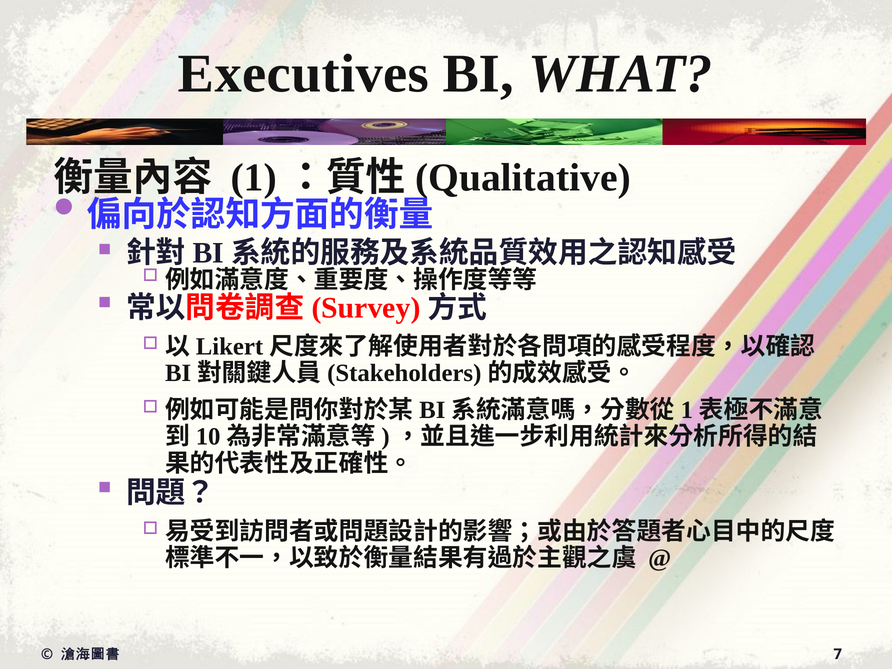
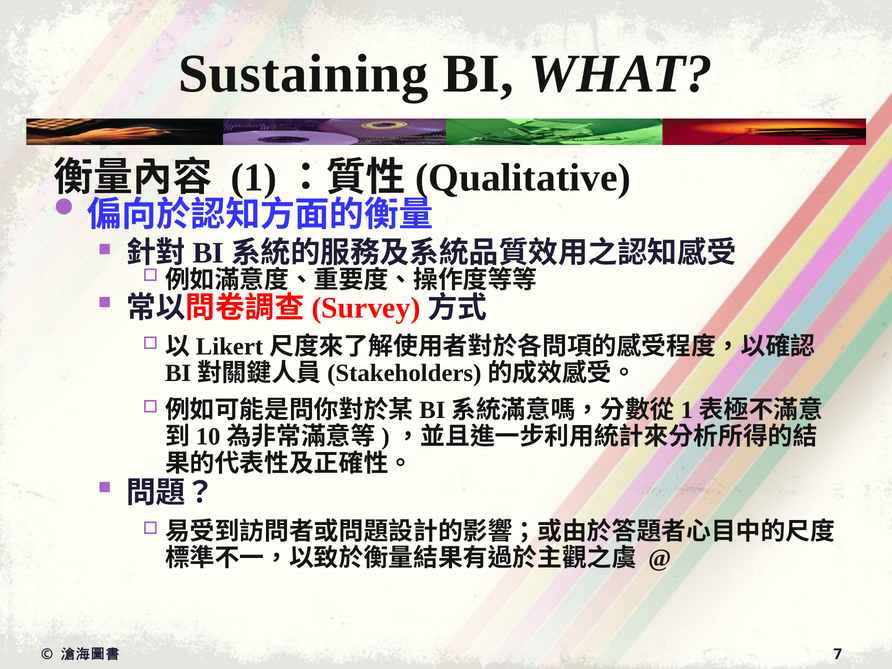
Executives: Executives -> Sustaining (303, 74)
